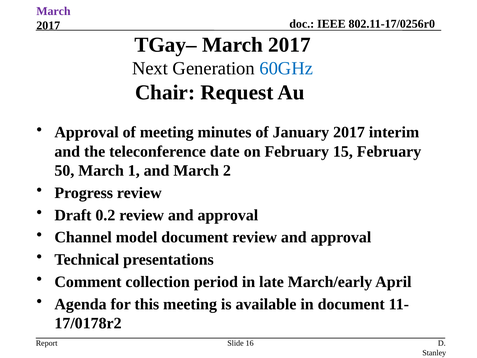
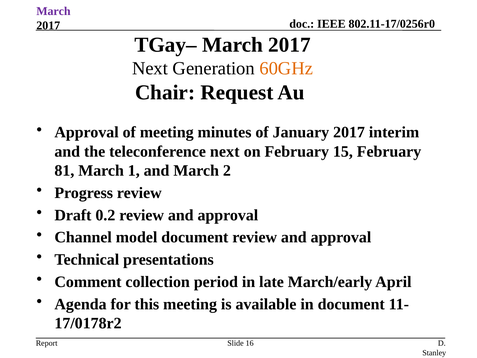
60GHz colour: blue -> orange (286, 68)
teleconference date: date -> next (225, 151)
50: 50 -> 81 (64, 170)
